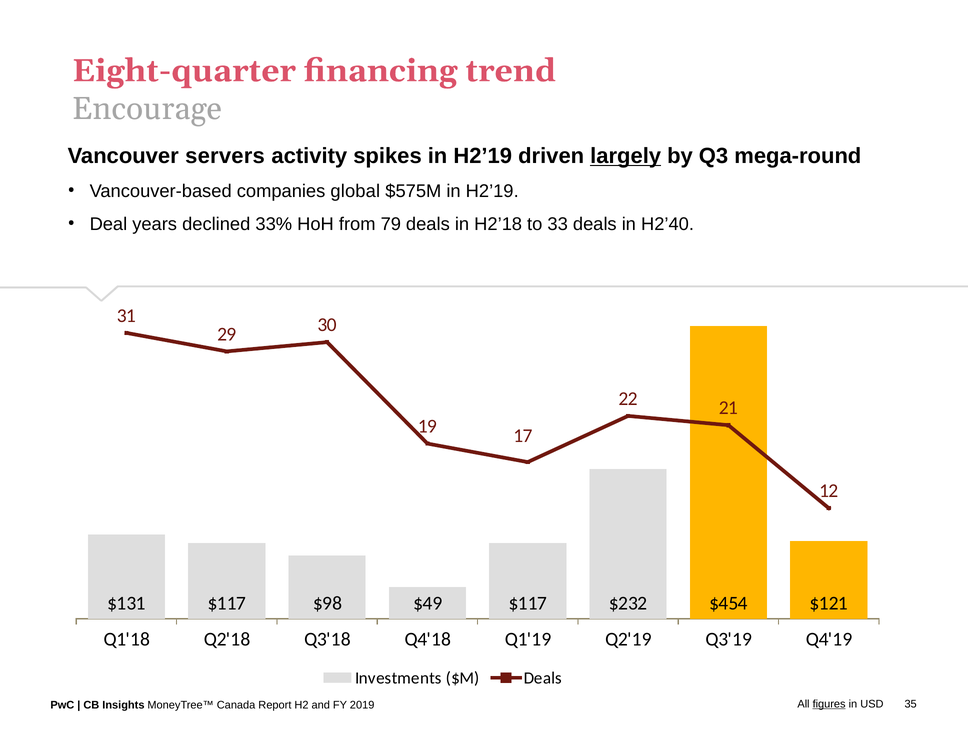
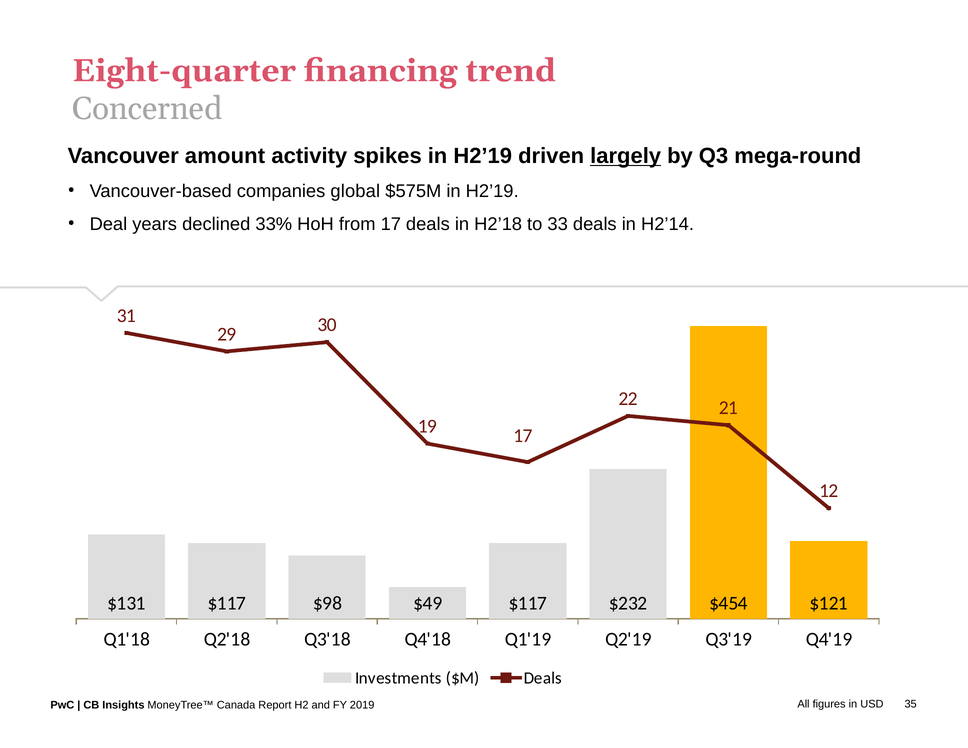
Encourage: Encourage -> Concerned (147, 109)
servers: servers -> amount (225, 156)
from 79: 79 -> 17 (391, 224)
H2’40: H2’40 -> H2’14 (668, 224)
figures underline: present -> none (829, 704)
